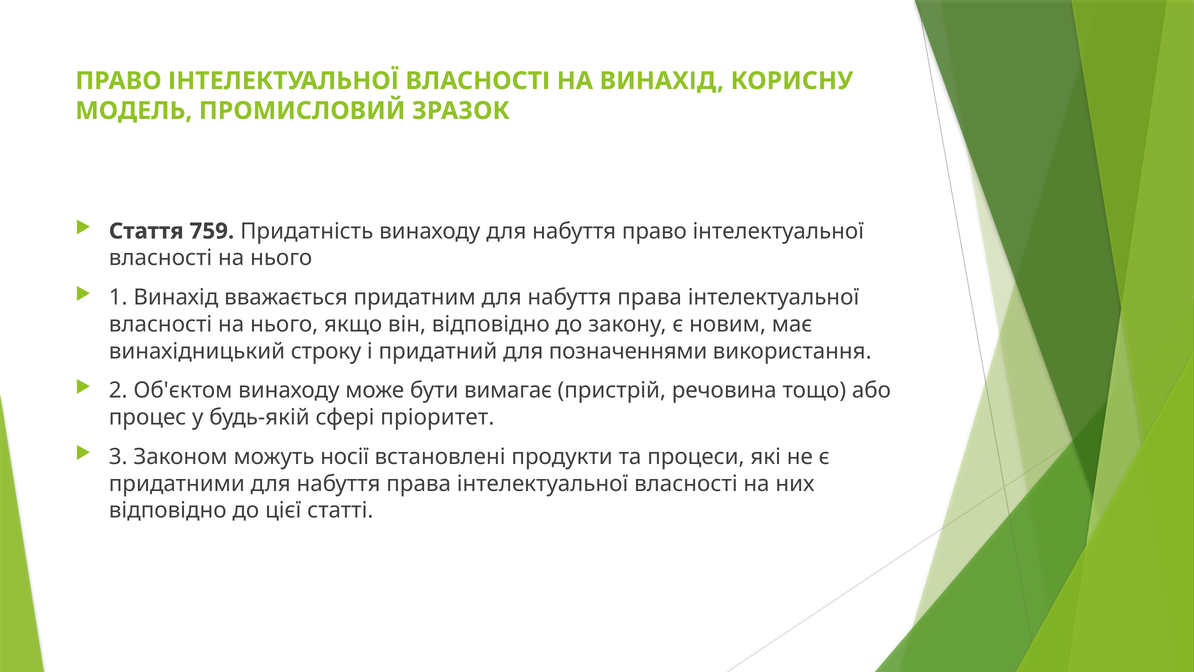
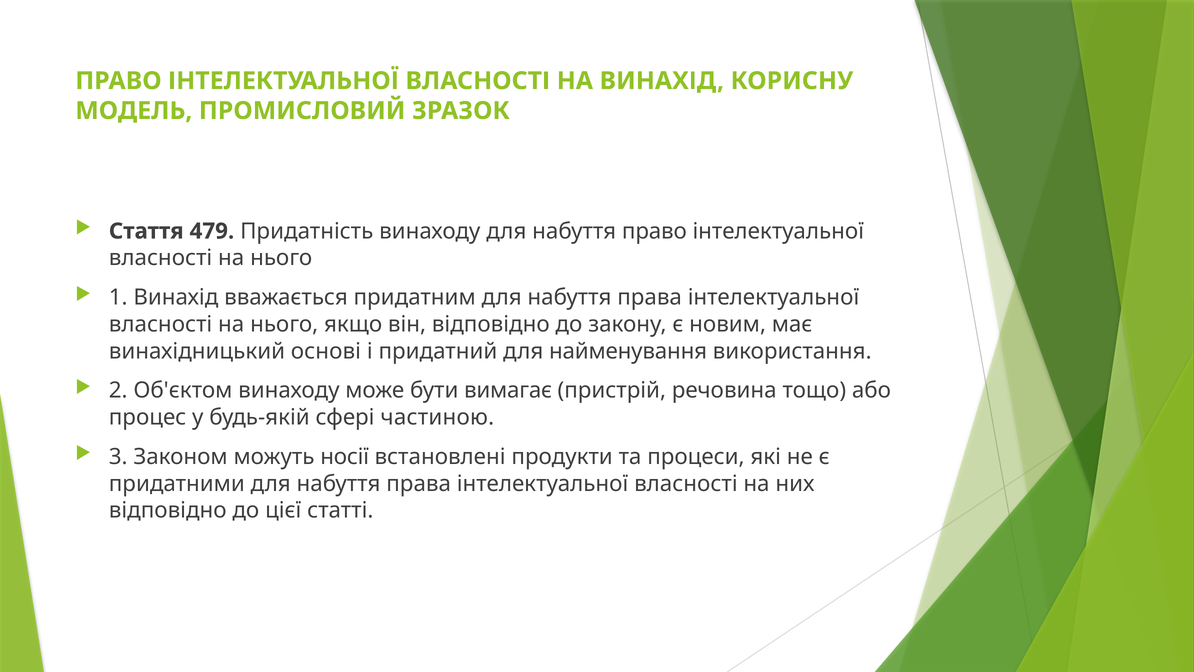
759: 759 -> 479 (212, 231)
строку: строку -> основі (326, 351)
позначеннями: позначеннями -> найменування (628, 351)
пріоритет: пріоритет -> частиною (437, 417)
